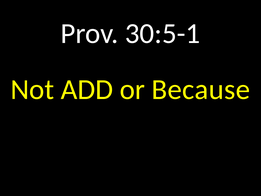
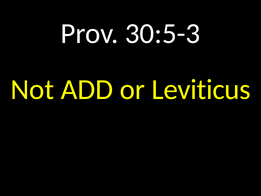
30:5-1: 30:5-1 -> 30:5-3 (163, 33)
Because: Because -> Leviticus (201, 89)
